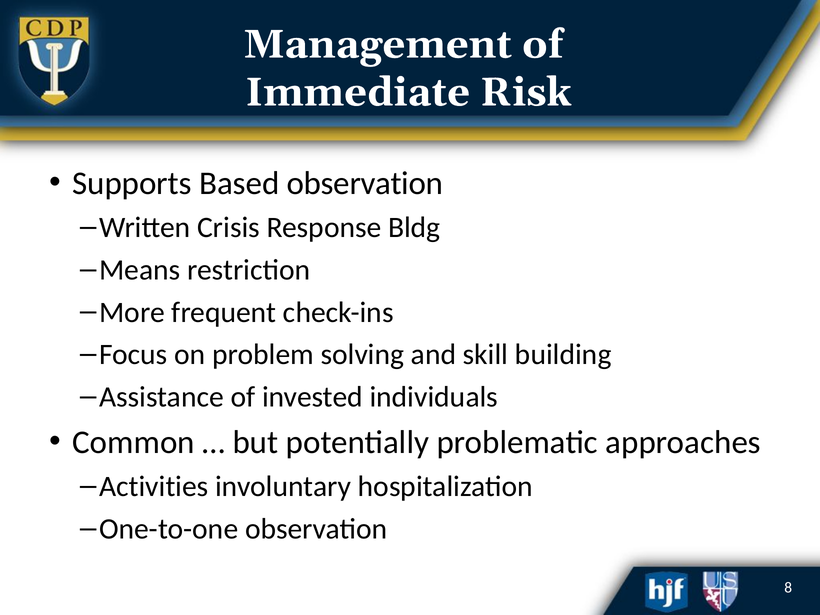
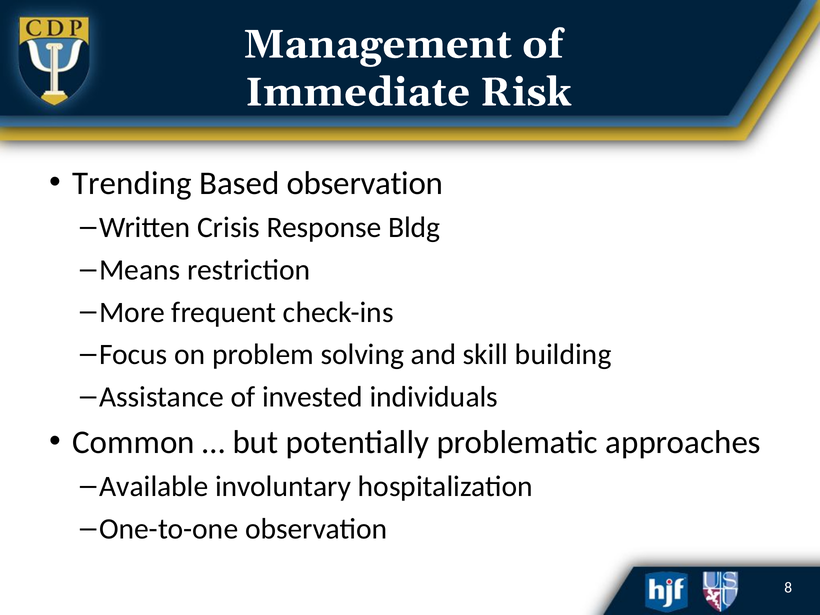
Supports: Supports -> Trending (132, 183)
Activities: Activities -> Available (154, 487)
